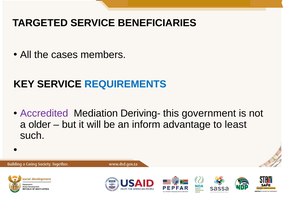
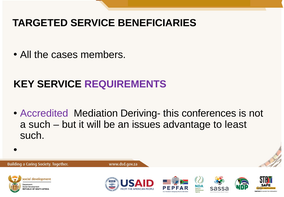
REQUIREMENTS colour: blue -> purple (125, 84)
government: government -> conferences (209, 113)
a older: older -> such (40, 124)
inform: inform -> issues (146, 124)
